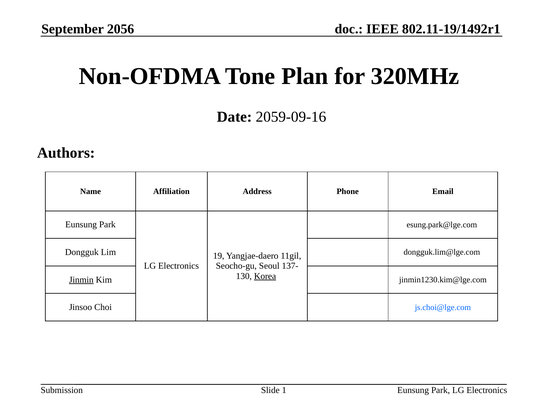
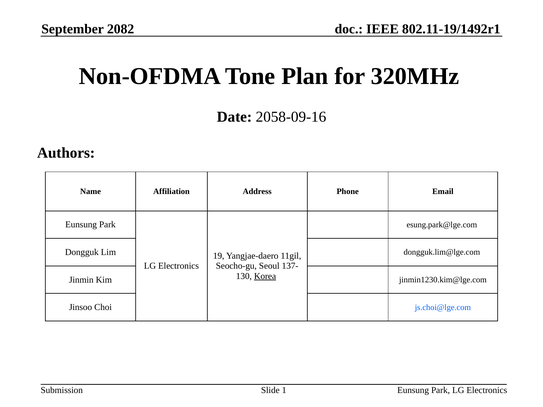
2056: 2056 -> 2082 (121, 29)
2059-09-16: 2059-09-16 -> 2058-09-16 (291, 117)
Jinmin underline: present -> none (81, 280)
